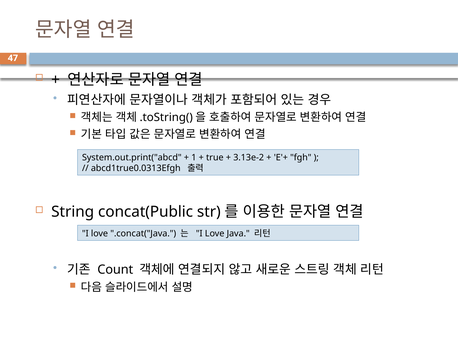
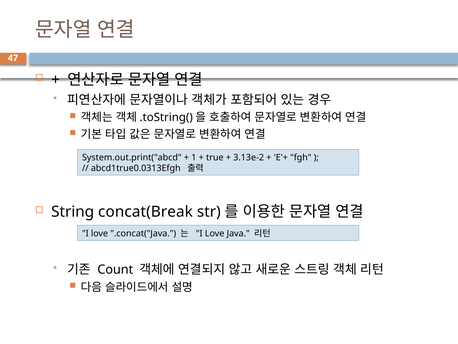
concat(Public: concat(Public -> concat(Break (145, 212)
